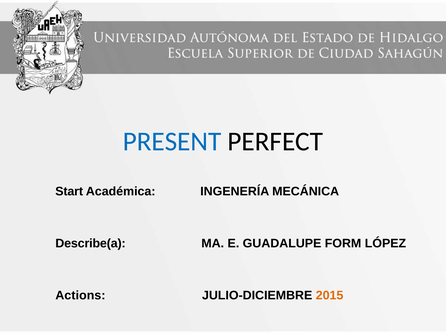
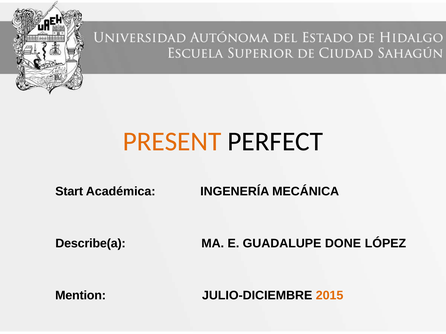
PRESENT colour: blue -> orange (172, 142)
FORM: FORM -> DONE (343, 244)
Actions: Actions -> Mention (81, 296)
